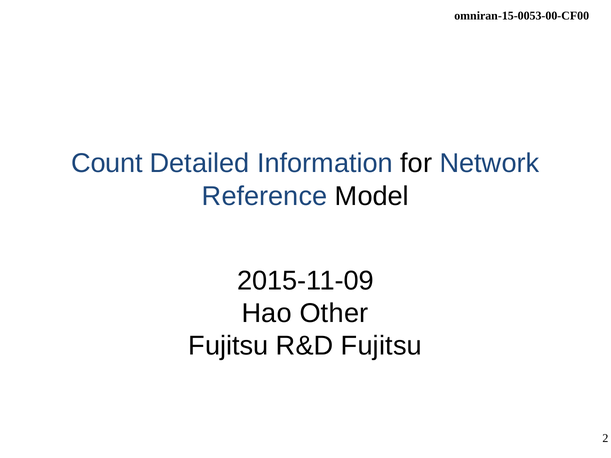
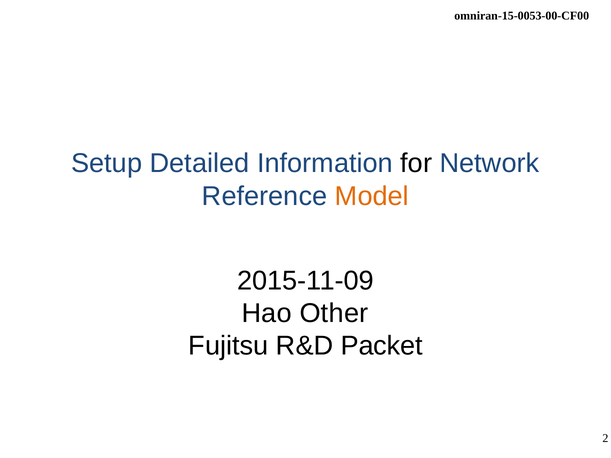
Count: Count -> Setup (107, 164)
Model colour: black -> orange (372, 196)
R&D Fujitsu: Fujitsu -> Packet (382, 346)
